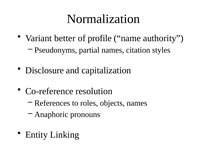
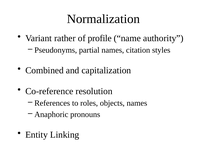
better: better -> rather (65, 38)
Disclosure: Disclosure -> Combined (45, 70)
